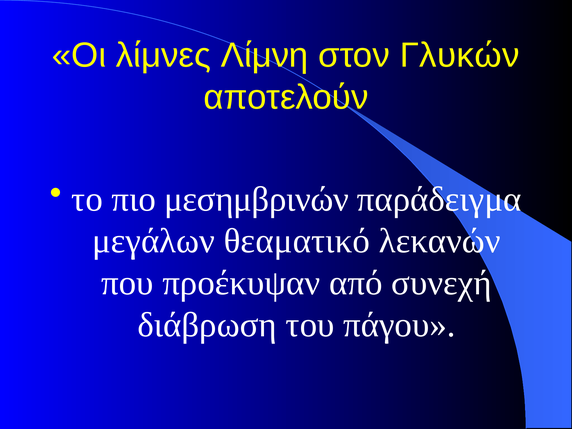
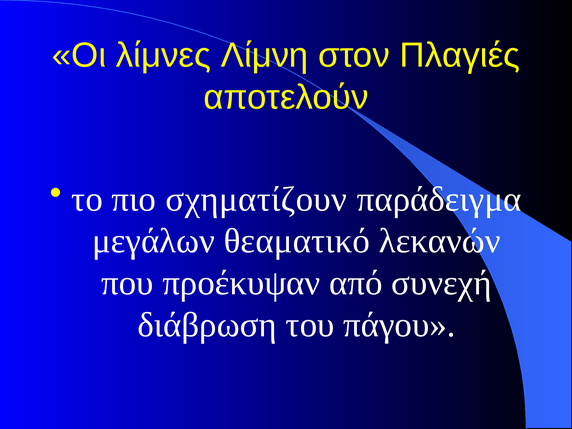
Γλυκών: Γλυκών -> Πλαγιές (460, 55)
μεσημβρινών: μεσημβρινών -> σχηματίζουν (256, 199)
